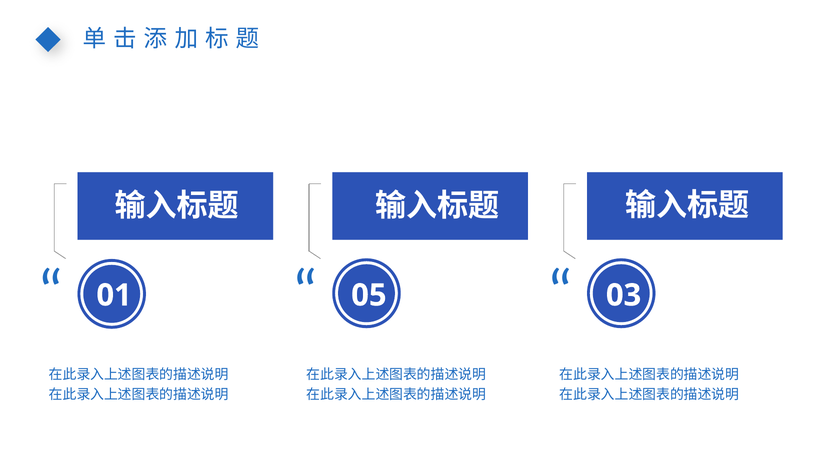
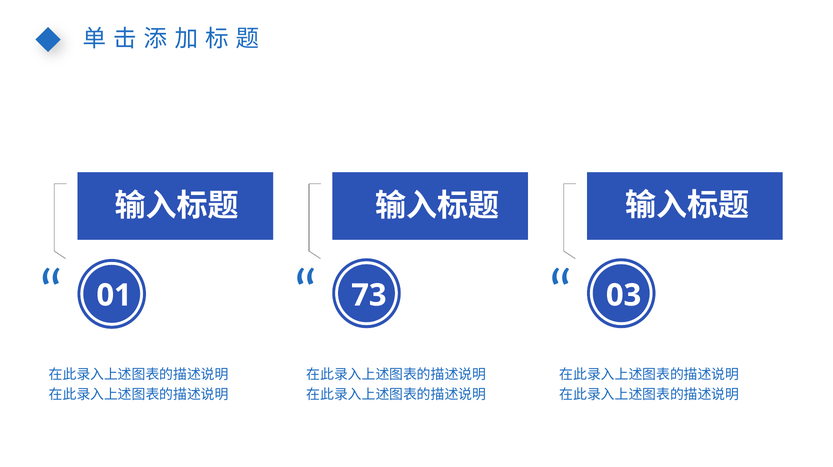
05: 05 -> 73 (369, 295)
